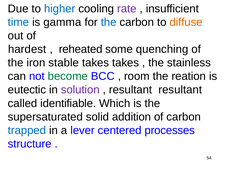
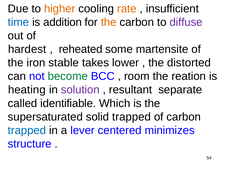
higher colour: blue -> orange (60, 9)
rate colour: purple -> orange (127, 9)
gamma: gamma -> addition (63, 22)
the colour: blue -> orange (109, 22)
diffuse colour: orange -> purple (186, 22)
quenching: quenching -> martensite (162, 49)
takes takes: takes -> lower (126, 63)
stainless: stainless -> distorted (189, 63)
eutectic: eutectic -> heating (27, 90)
resultant resultant: resultant -> separate (180, 90)
solid addition: addition -> trapped (131, 117)
processes: processes -> minimizes (170, 130)
